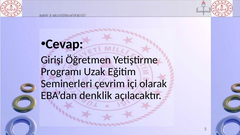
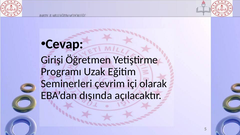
denklik: denklik -> dışında (96, 95)
